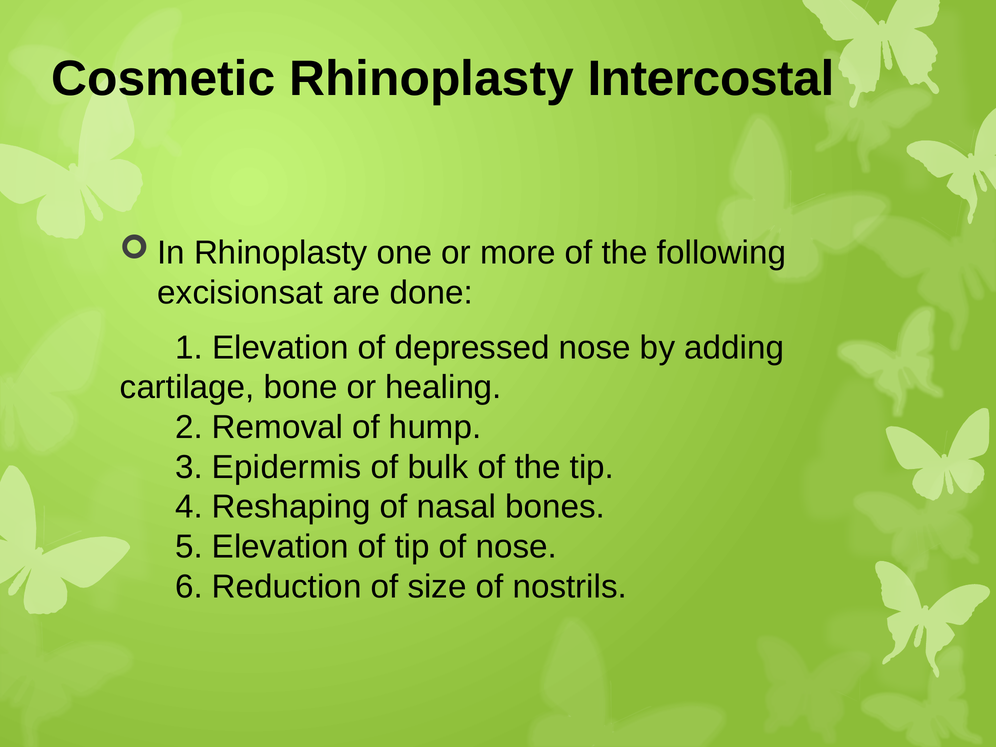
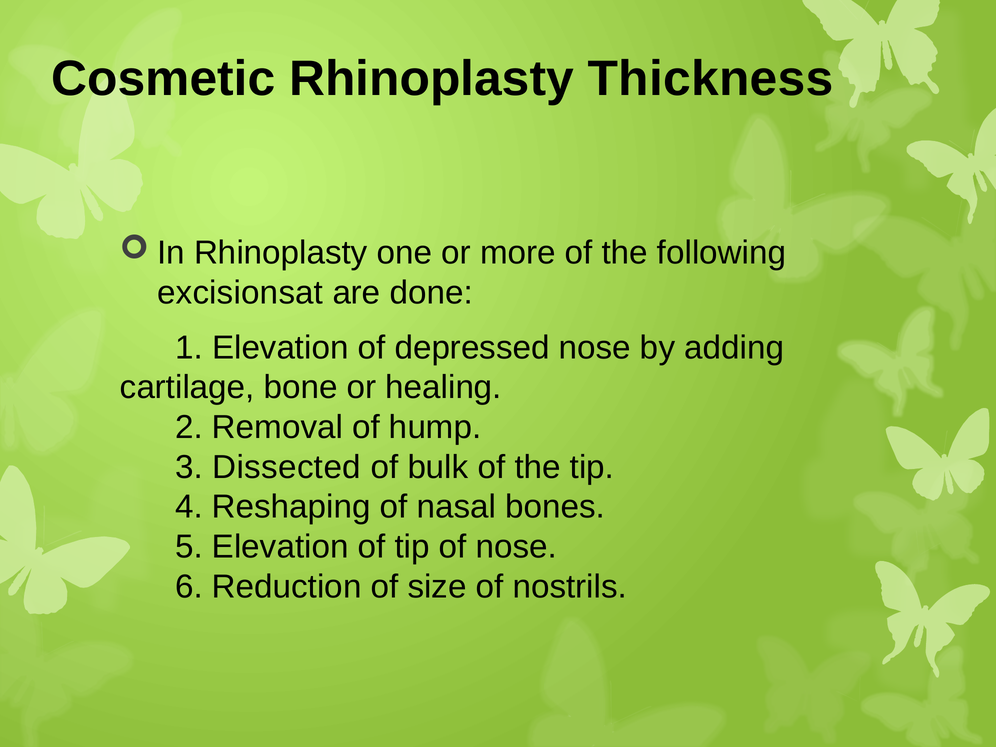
Intercostal: Intercostal -> Thickness (711, 79)
Epidermis: Epidermis -> Dissected (287, 467)
